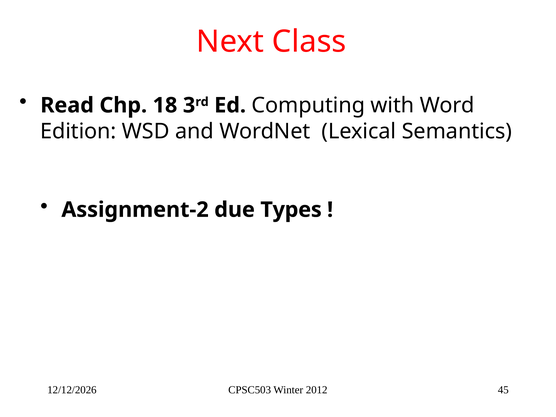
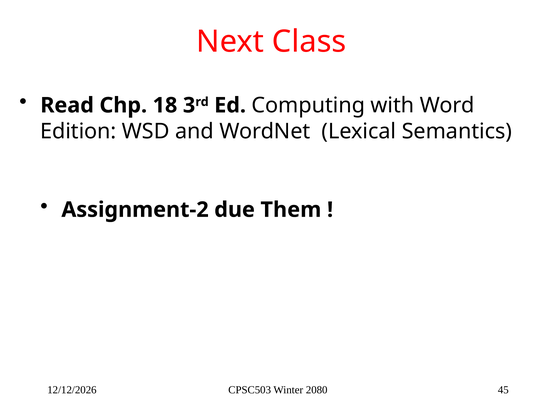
Types: Types -> Them (291, 210)
2012: 2012 -> 2080 (317, 390)
